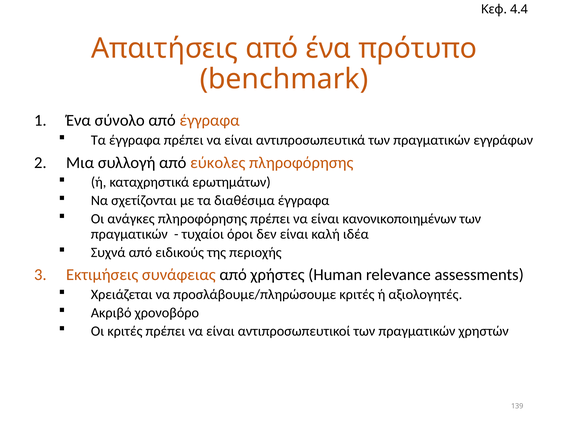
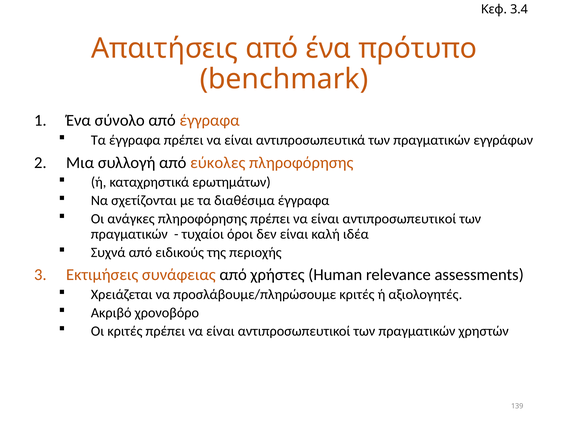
4.4: 4.4 -> 3.4 (519, 9)
κανονικοποιημένων: κανονικοποιημένων -> αντιπροσωπευτικοί (399, 219)
